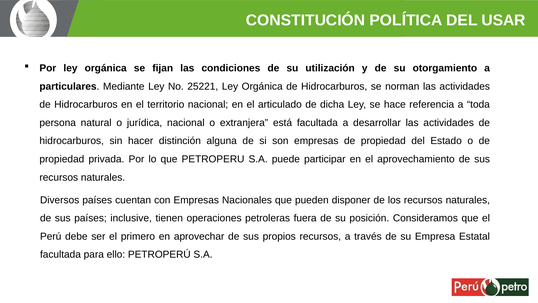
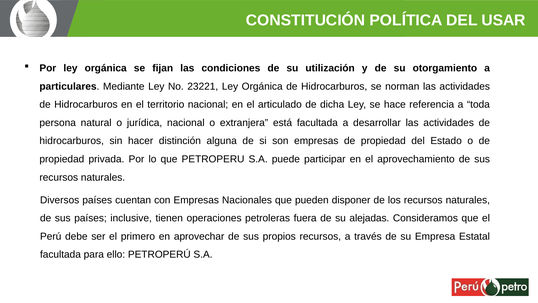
25221: 25221 -> 23221 (203, 86)
posición: posición -> alejadas (369, 218)
